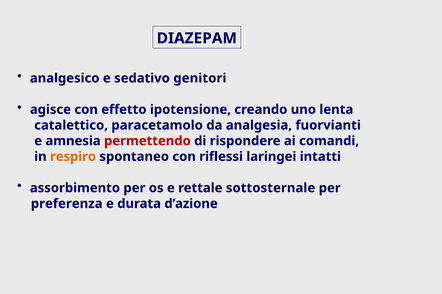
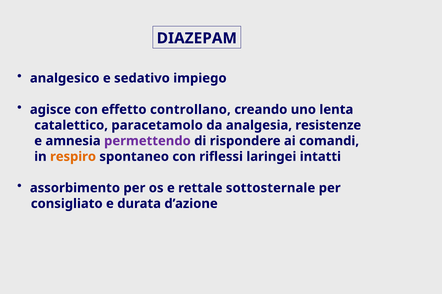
genitori: genitori -> impiego (200, 78)
ipotensione: ipotensione -> controllano (190, 110)
fuorvianti: fuorvianti -> resistenze (328, 126)
permettendo colour: red -> purple (147, 141)
preferenza: preferenza -> consigliato (67, 204)
